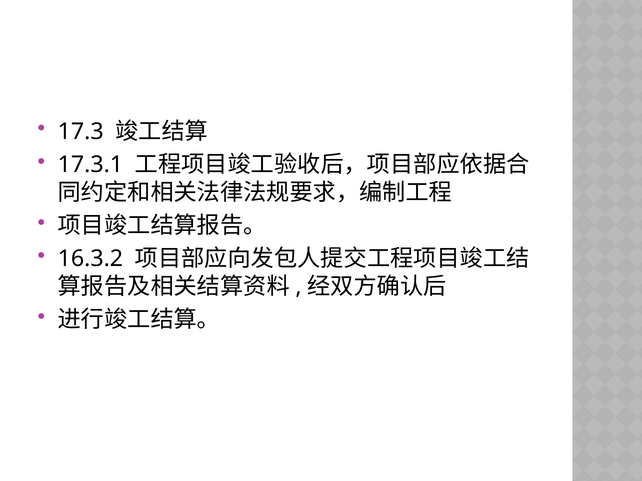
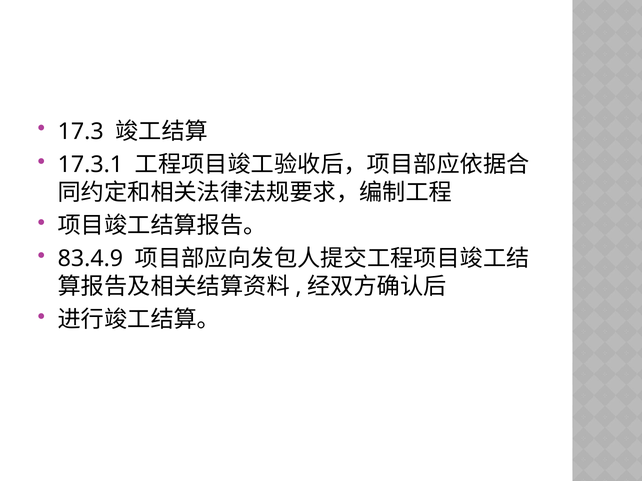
16.3.2: 16.3.2 -> 83.4.9 (90, 259)
